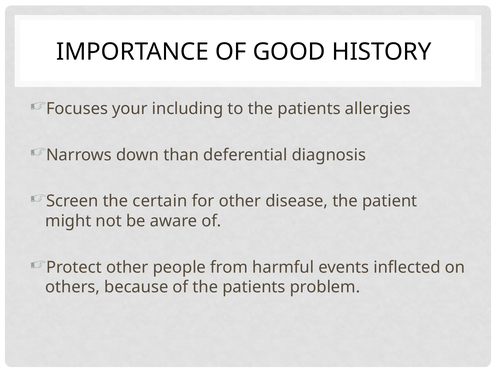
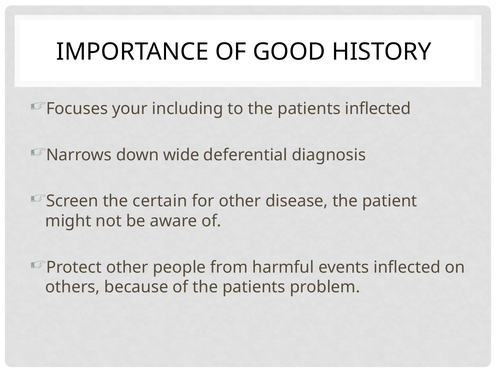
patients allergies: allergies -> inflected (378, 109)
than: than -> wide (181, 155)
